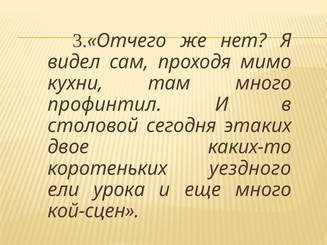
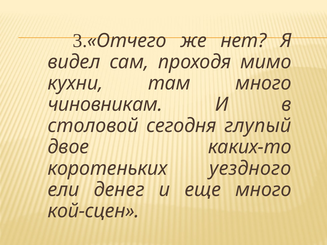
профинтил: профинтил -> чиновникам (105, 105)
этаких: этаких -> глупый (258, 126)
урока: урока -> денег (119, 190)
